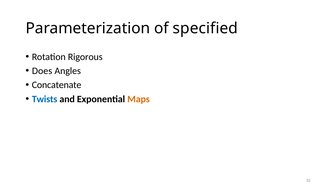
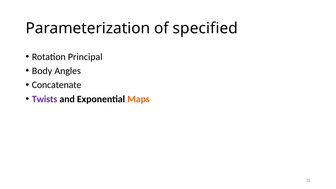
Rigorous: Rigorous -> Principal (85, 57)
Does: Does -> Body (42, 71)
Twists colour: blue -> purple (45, 99)
